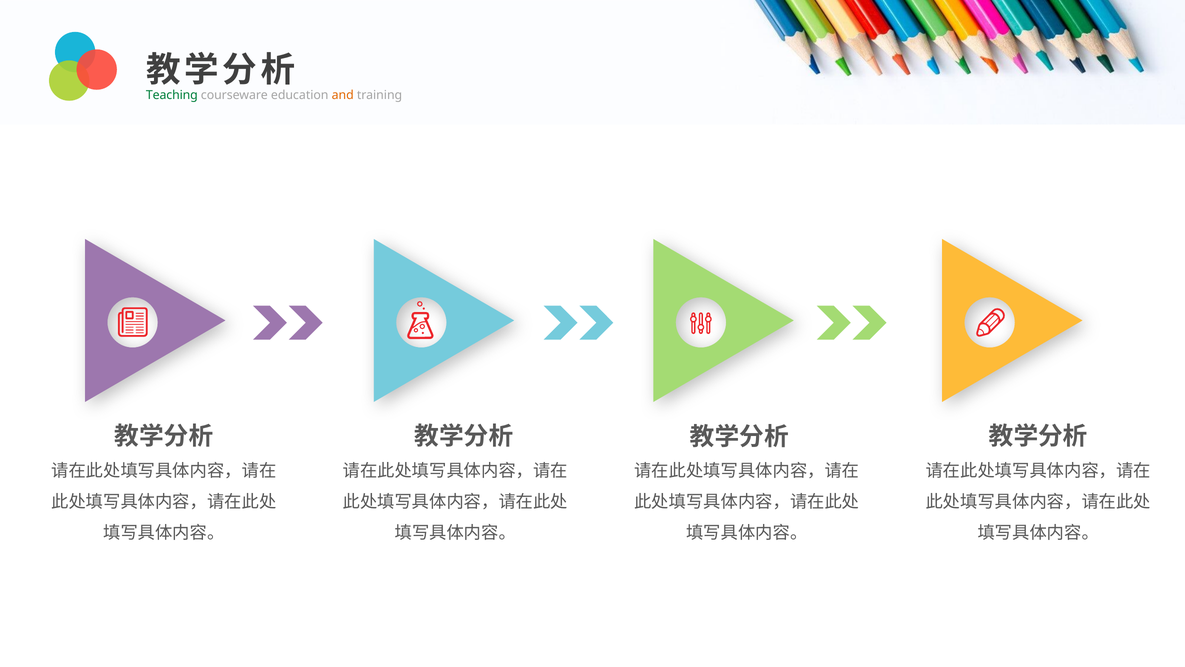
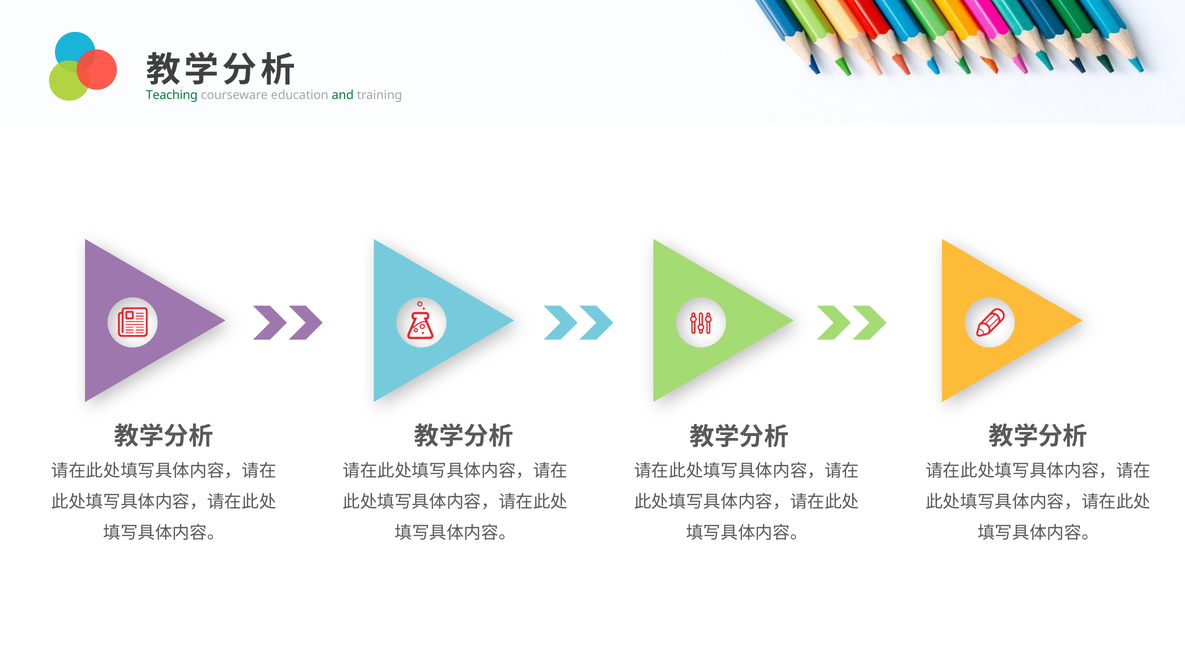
and colour: orange -> green (343, 95)
